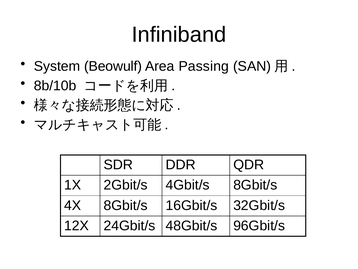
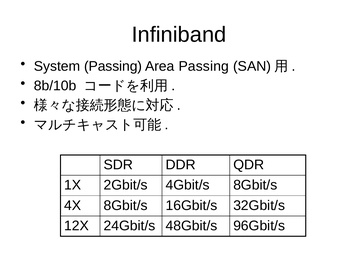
System Beowulf: Beowulf -> Passing (113, 66)
